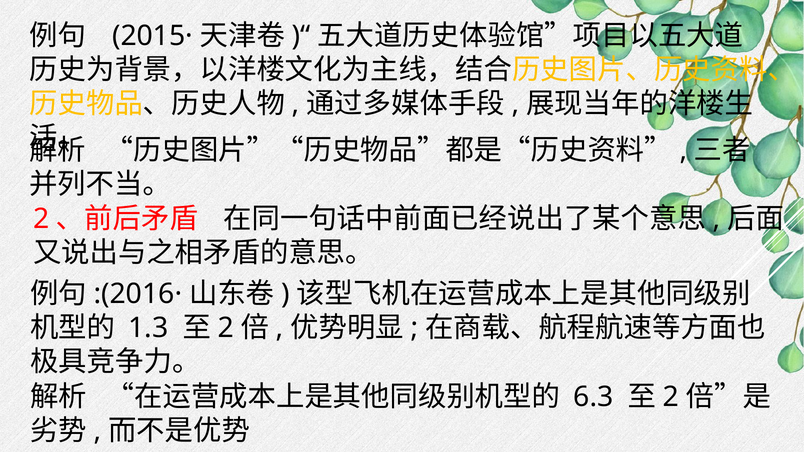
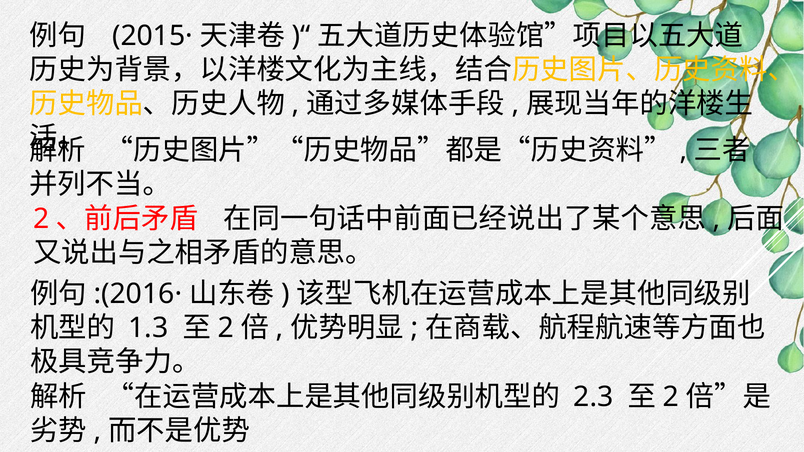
6.3: 6.3 -> 2.3 (593, 397)
